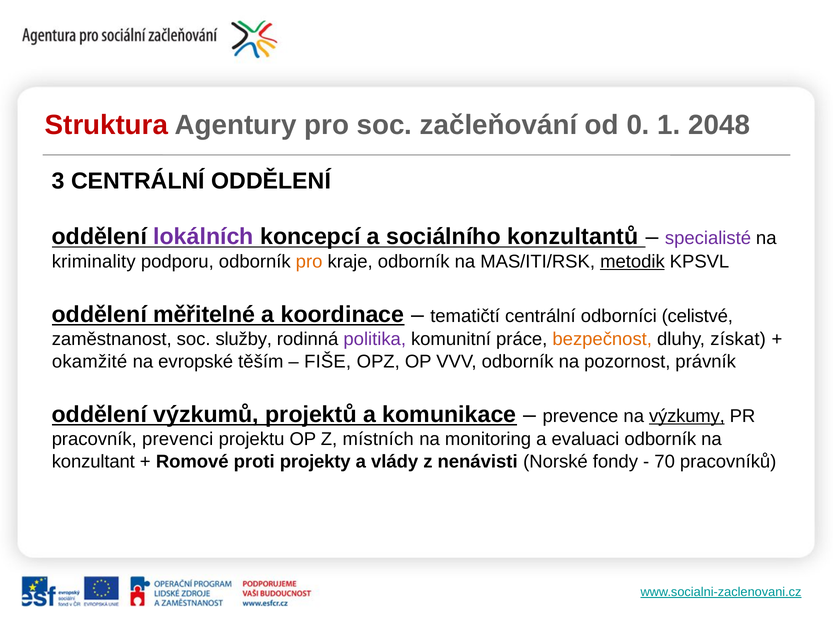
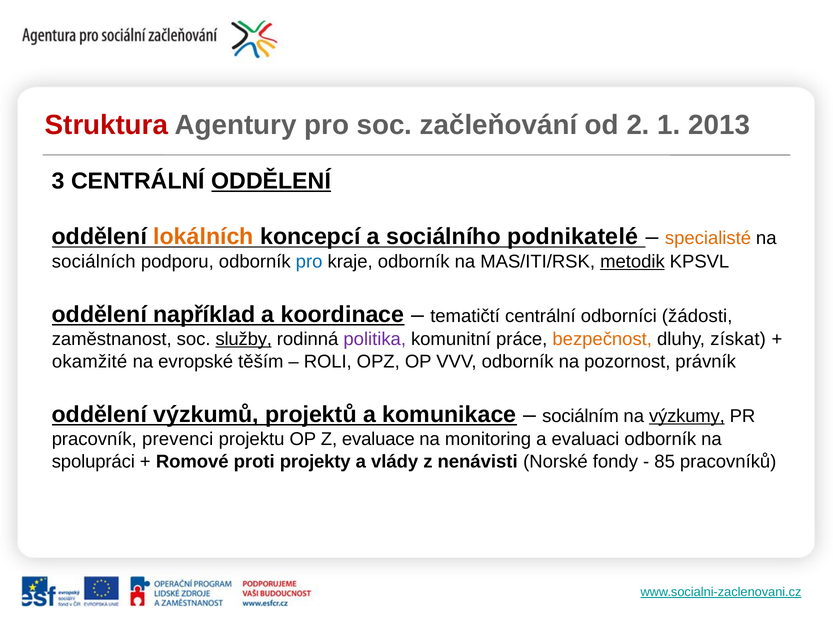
0: 0 -> 2 (638, 125)
2048: 2048 -> 2013 (719, 125)
ODDĚLENÍ underline: none -> present (271, 181)
lokálních colour: purple -> orange (203, 237)
konzultantů: konzultantů -> podnikatelé (573, 237)
specialisté colour: purple -> orange (708, 238)
kriminality: kriminality -> sociálních (94, 261)
pro colour: orange -> blue (309, 261)
měřitelné: měřitelné -> například (204, 314)
celistvé: celistvé -> žádosti (697, 316)
služby underline: none -> present (244, 339)
FIŠE: FIŠE -> ROLI (328, 361)
prevence: prevence -> sociálním (581, 416)
místních: místních -> evaluace (378, 439)
konzultant: konzultant -> spolupráci (93, 461)
70: 70 -> 85 (665, 461)
